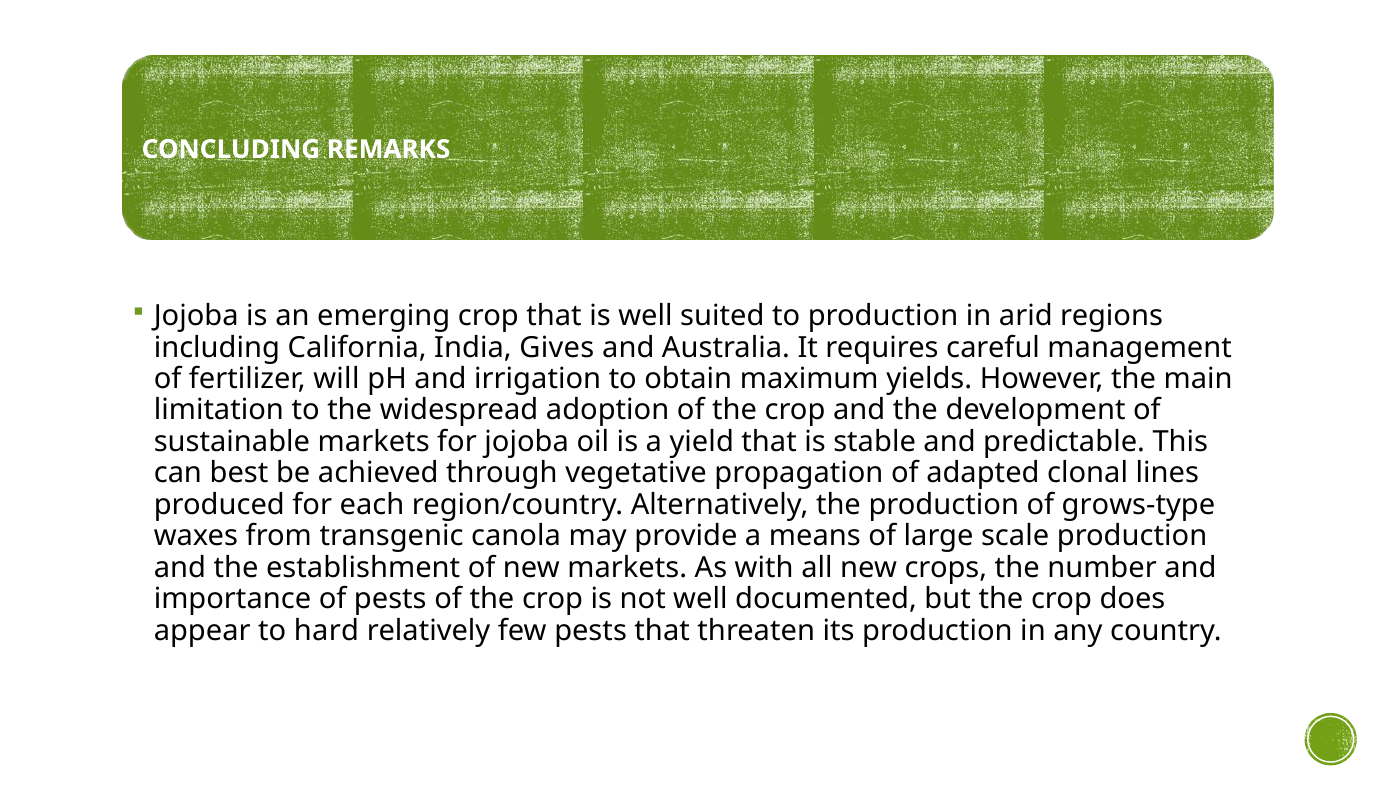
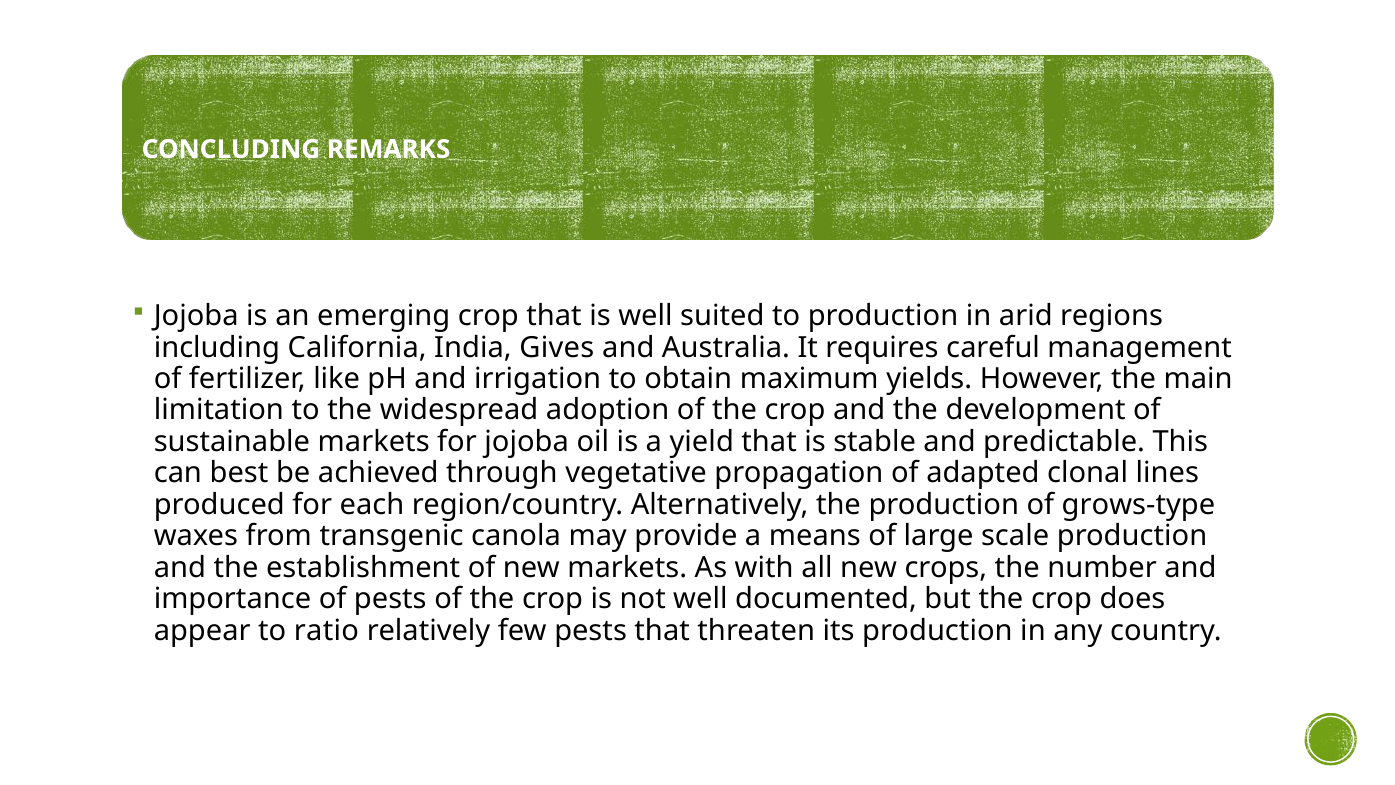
will: will -> like (337, 379)
hard: hard -> ratio (326, 630)
